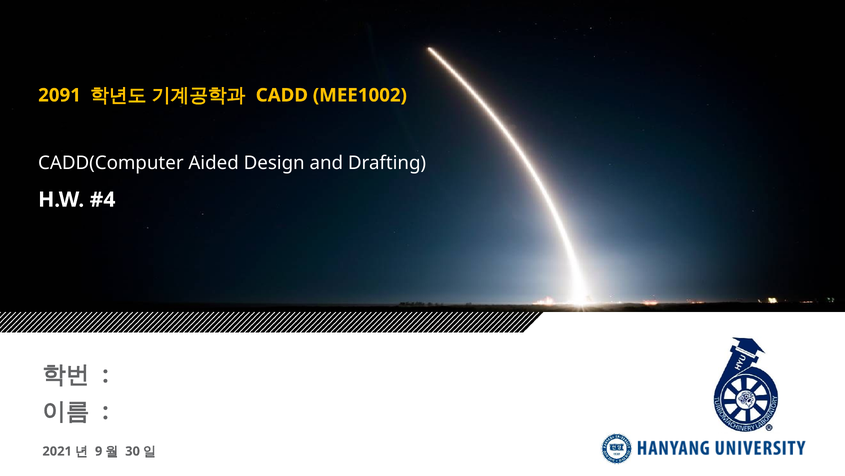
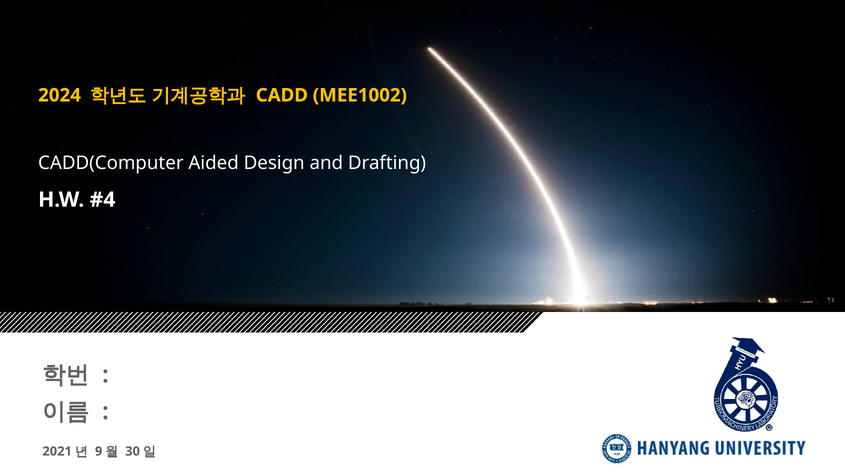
2091: 2091 -> 2024 (60, 95)
